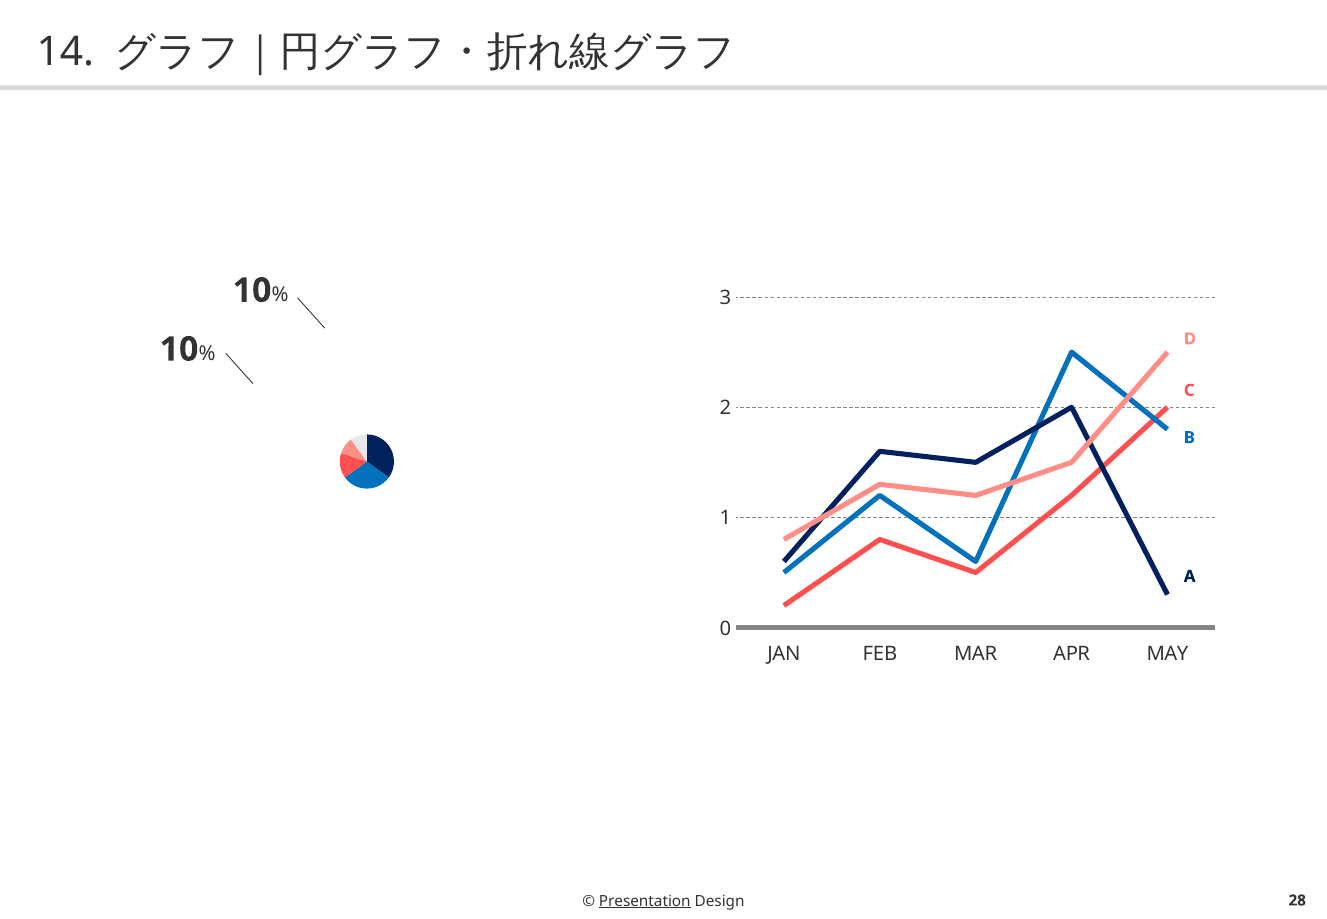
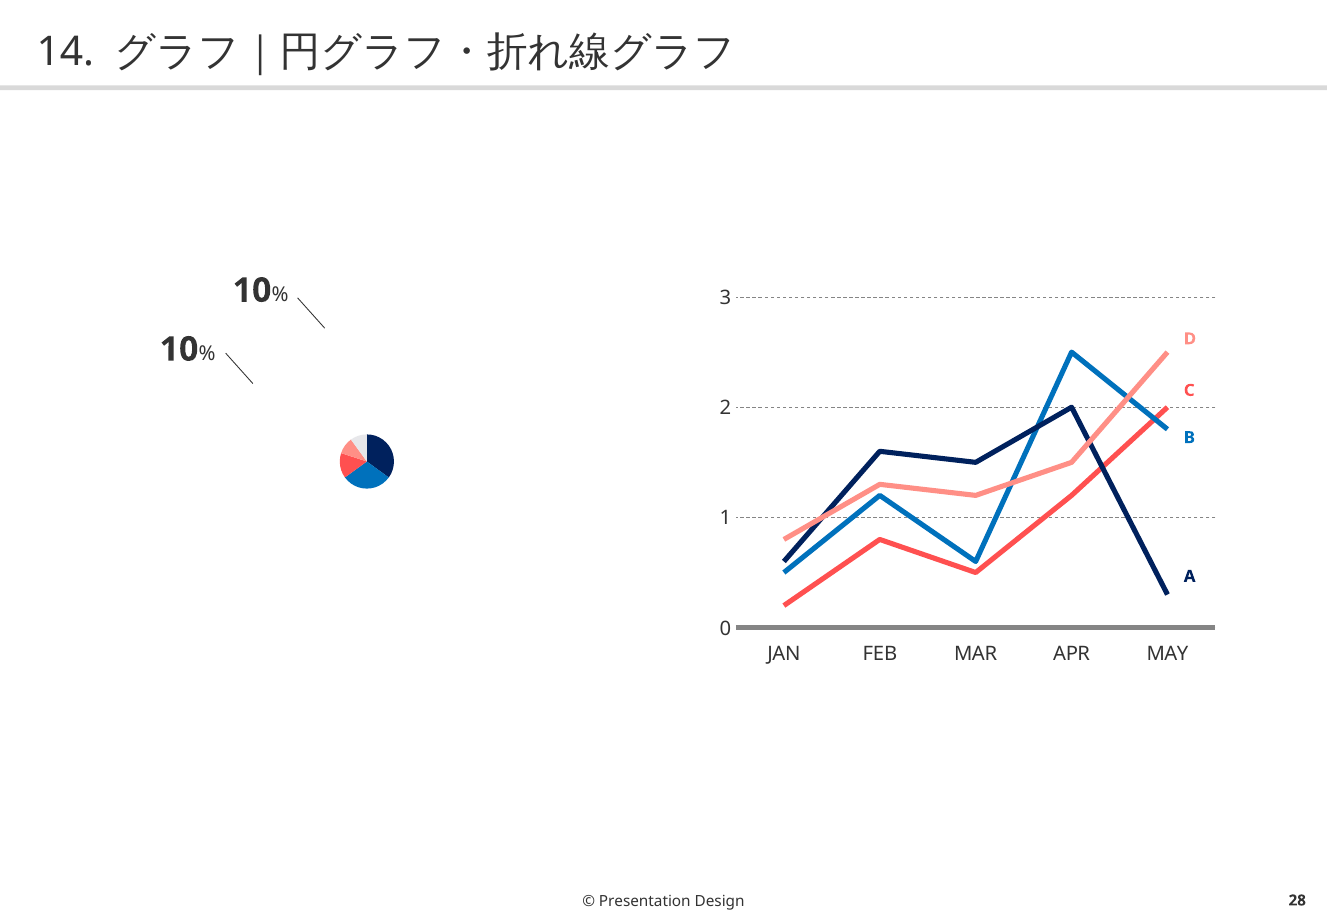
Presentation underline: present -> none (645, 901)
